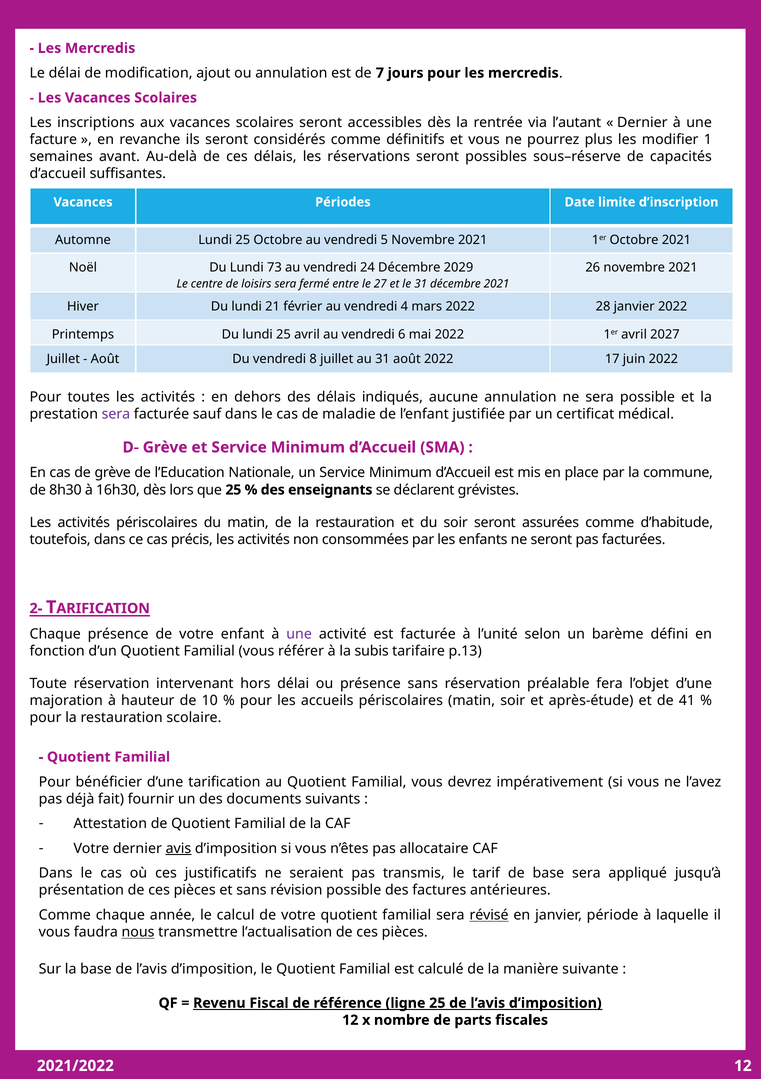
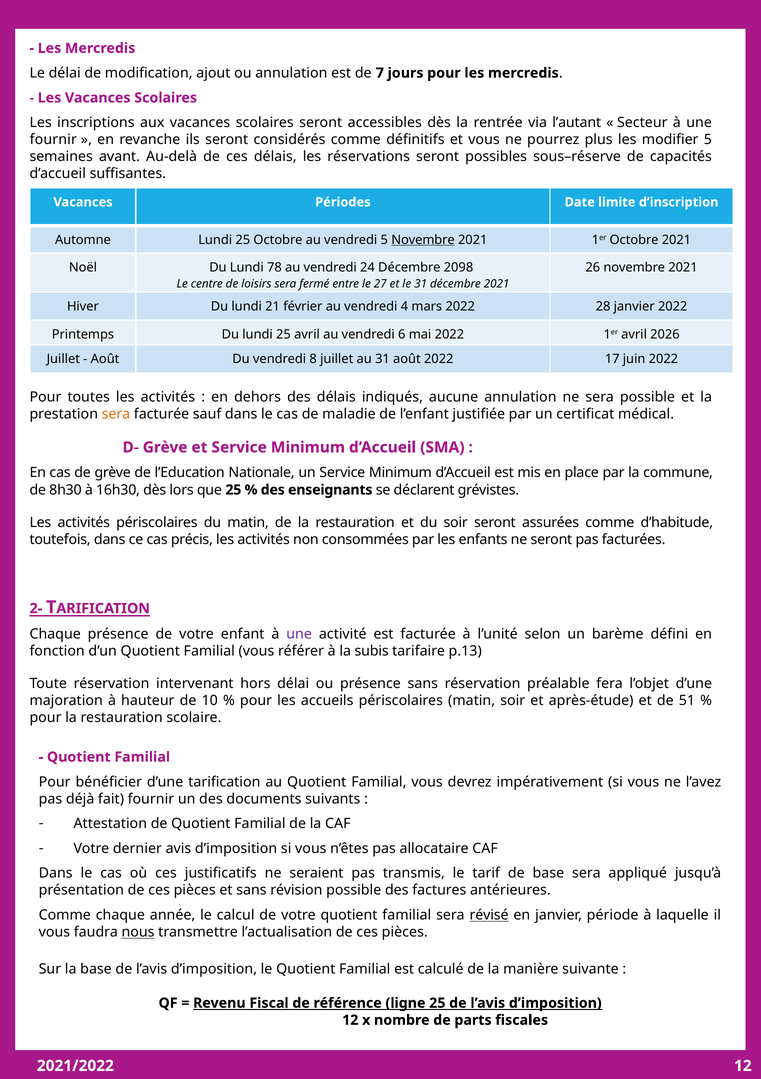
Dernier: Dernier -> Secteur (642, 123)
facture: facture -> fournir (53, 140)
modifier 1: 1 -> 5 (708, 140)
Novembre underline: none -> present (423, 240)
73: 73 -> 78 (274, 268)
2029: 2029 -> 2098 (459, 268)
2027: 2027 -> 2026 (665, 334)
sera colour: purple -> orange (116, 414)
41: 41 -> 51 (687, 701)
avis underline: present -> none (178, 849)
